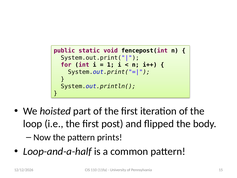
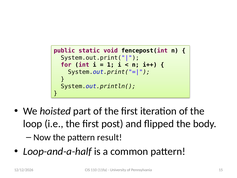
prints: prints -> result (110, 137)
